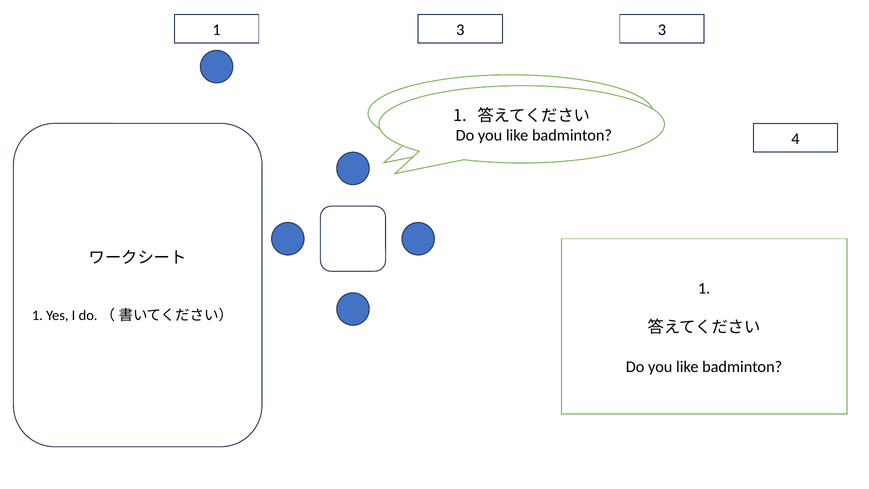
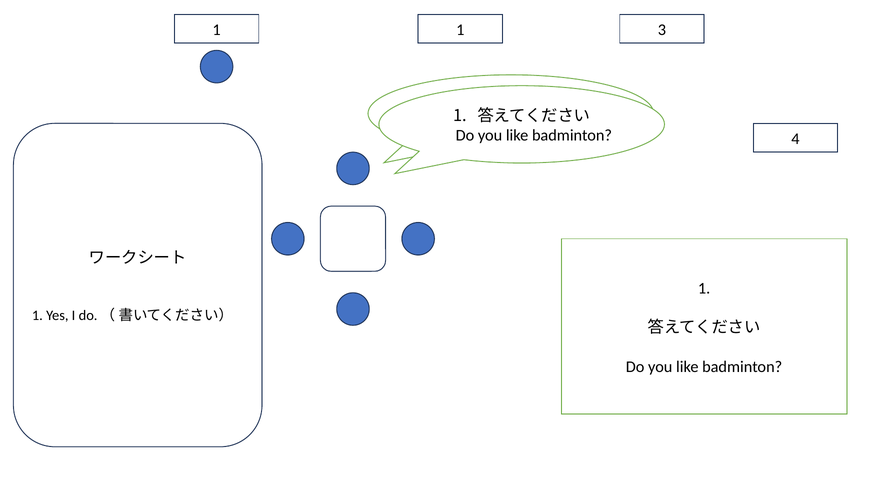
1 3: 3 -> 1 (460, 30)
